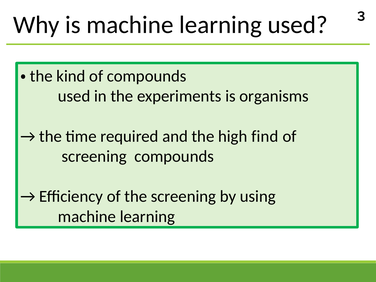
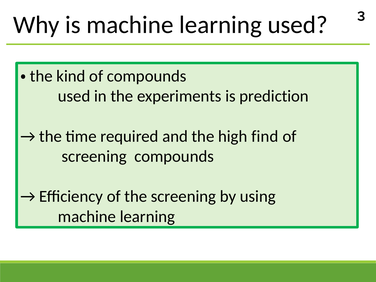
organisms: organisms -> prediction (274, 96)
